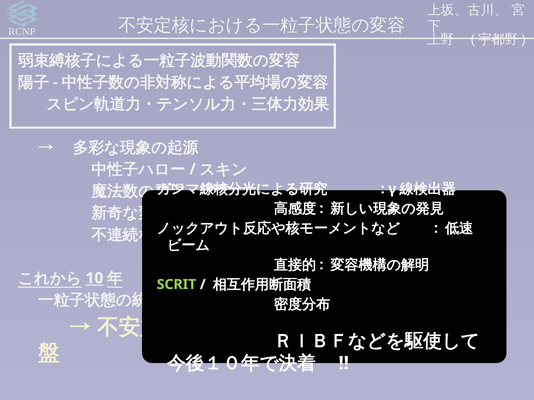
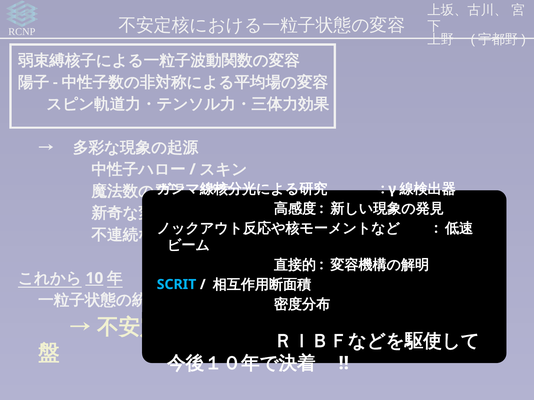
SCRIT colour: light green -> light blue (177, 285)
